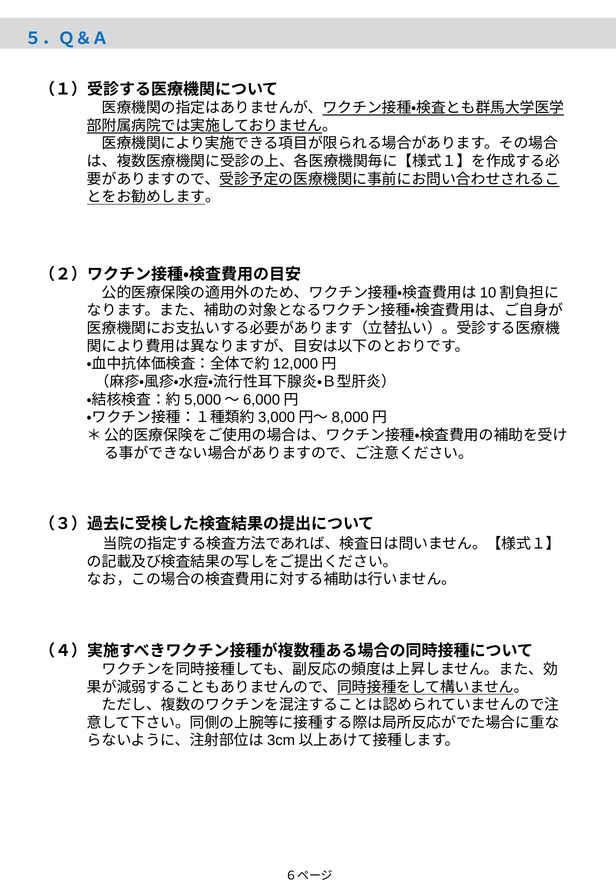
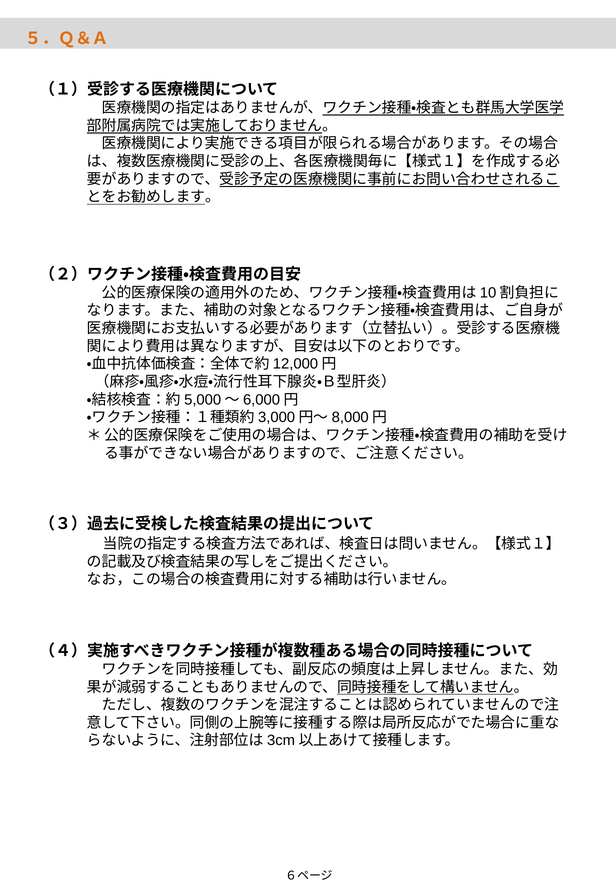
５．Ｑ＆Ａ colour: blue -> orange (67, 39)
